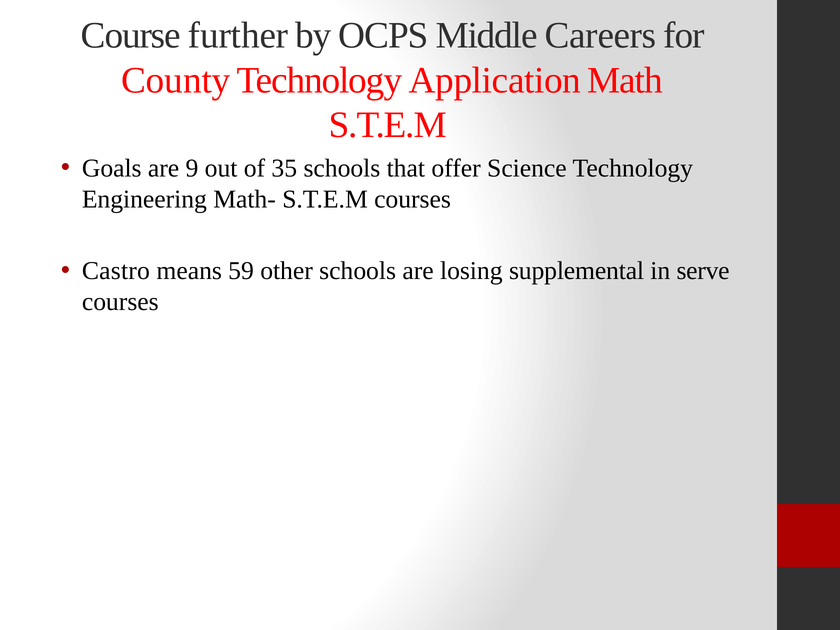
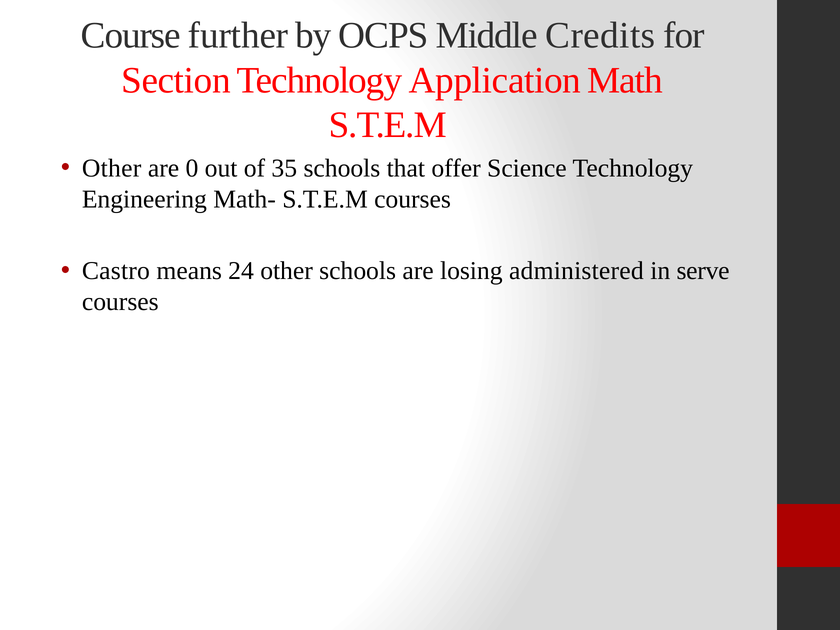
Careers: Careers -> Credits (600, 35)
County: County -> Section (176, 80)
Goals: Goals -> Other (112, 168)
9: 9 -> 0 (192, 168)
59: 59 -> 24 (241, 271)
supplemental: supplemental -> administered (576, 271)
